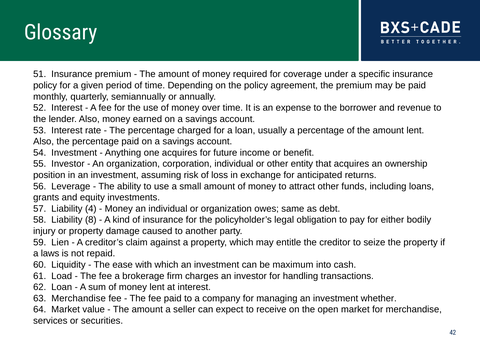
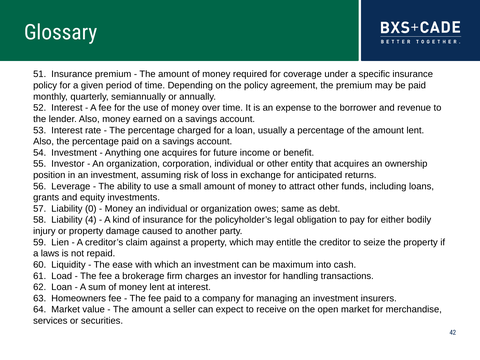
4: 4 -> 0 (91, 209)
8: 8 -> 4 (91, 220)
63 Merchandise: Merchandise -> Homeowners (79, 298)
whether: whether -> insurers (379, 298)
